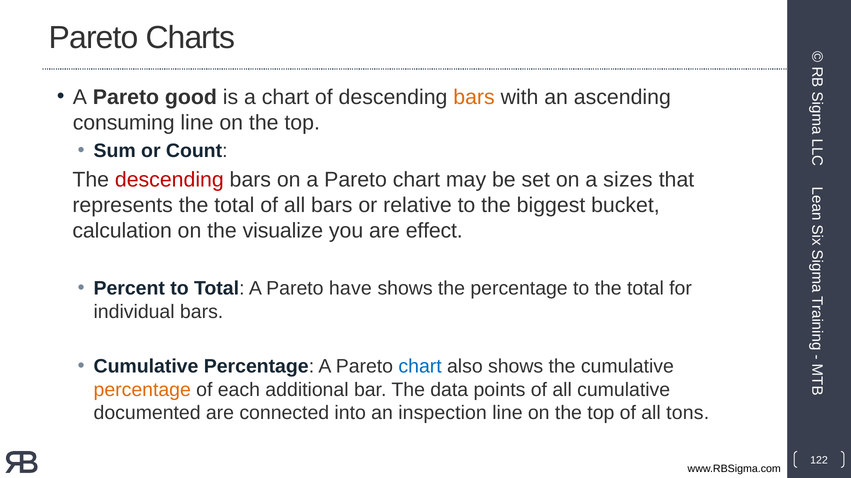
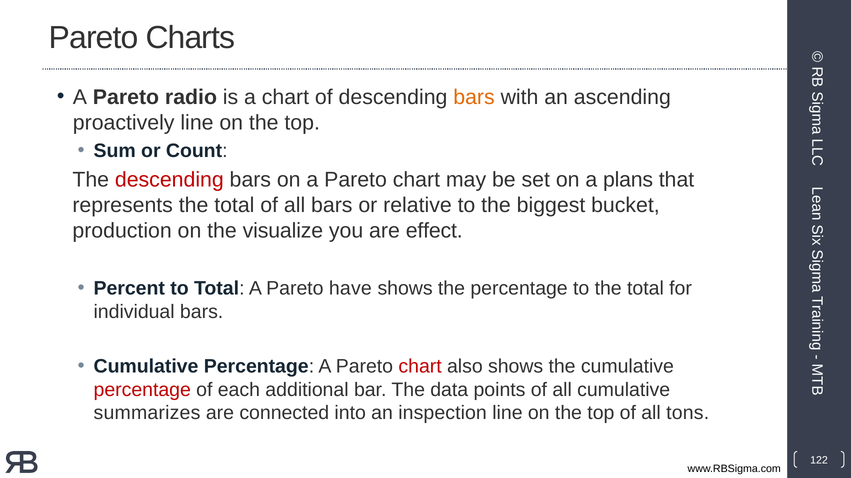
good: good -> radio (191, 97)
consuming: consuming -> proactively (124, 123)
sizes: sizes -> plans (628, 180)
calculation: calculation -> production (122, 231)
chart colour: blue -> red (420, 367)
percentage colour: orange -> red (142, 390)
documented: documented -> summarizes (147, 414)
